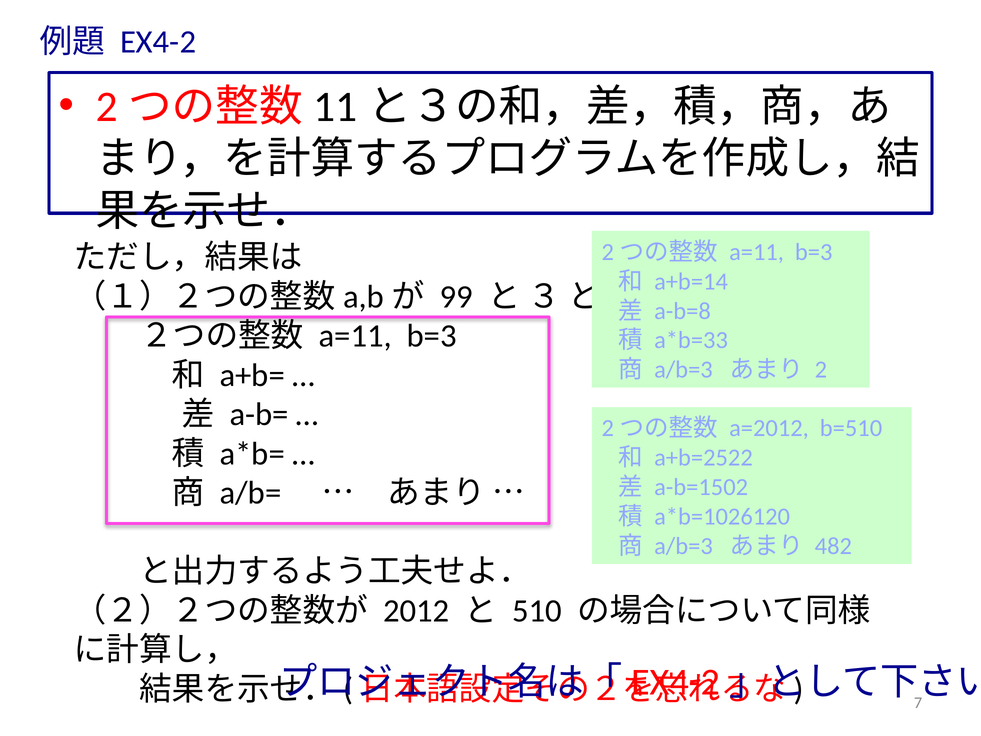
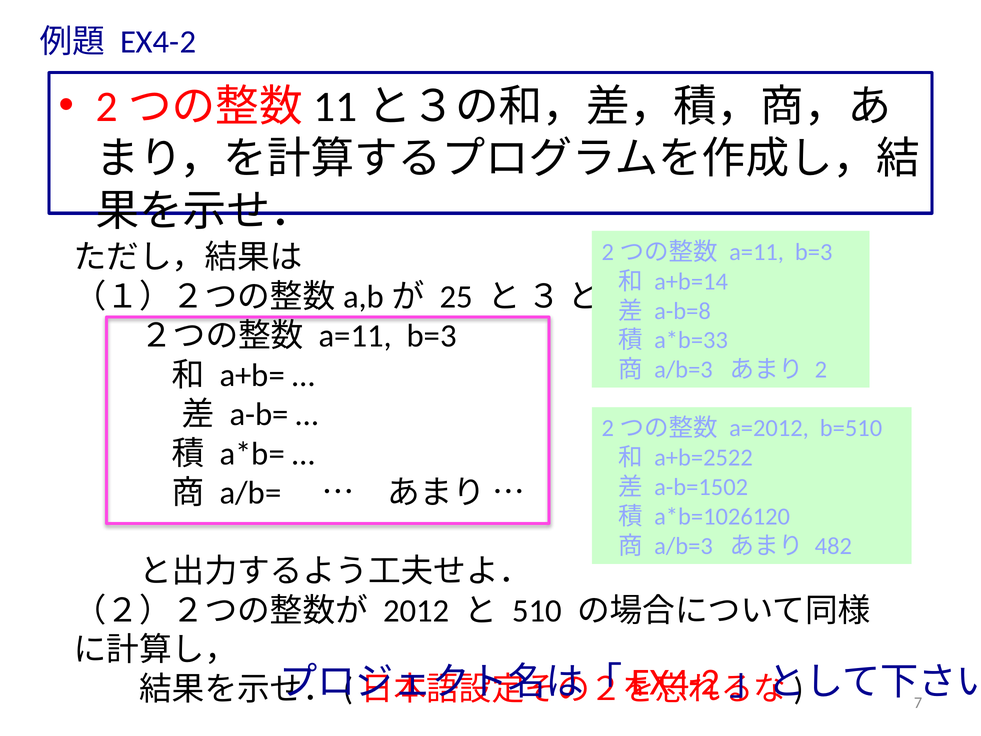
99: 99 -> 25 (456, 297)
